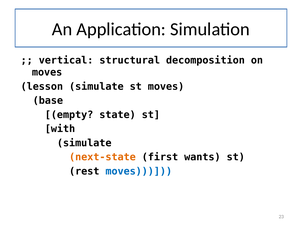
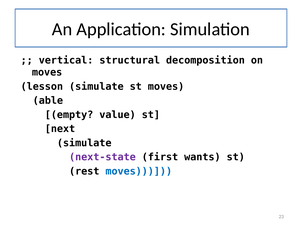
base: base -> able (48, 100)
state: state -> value (118, 114)
with: with -> next (60, 129)
next-state colour: orange -> purple (102, 157)
